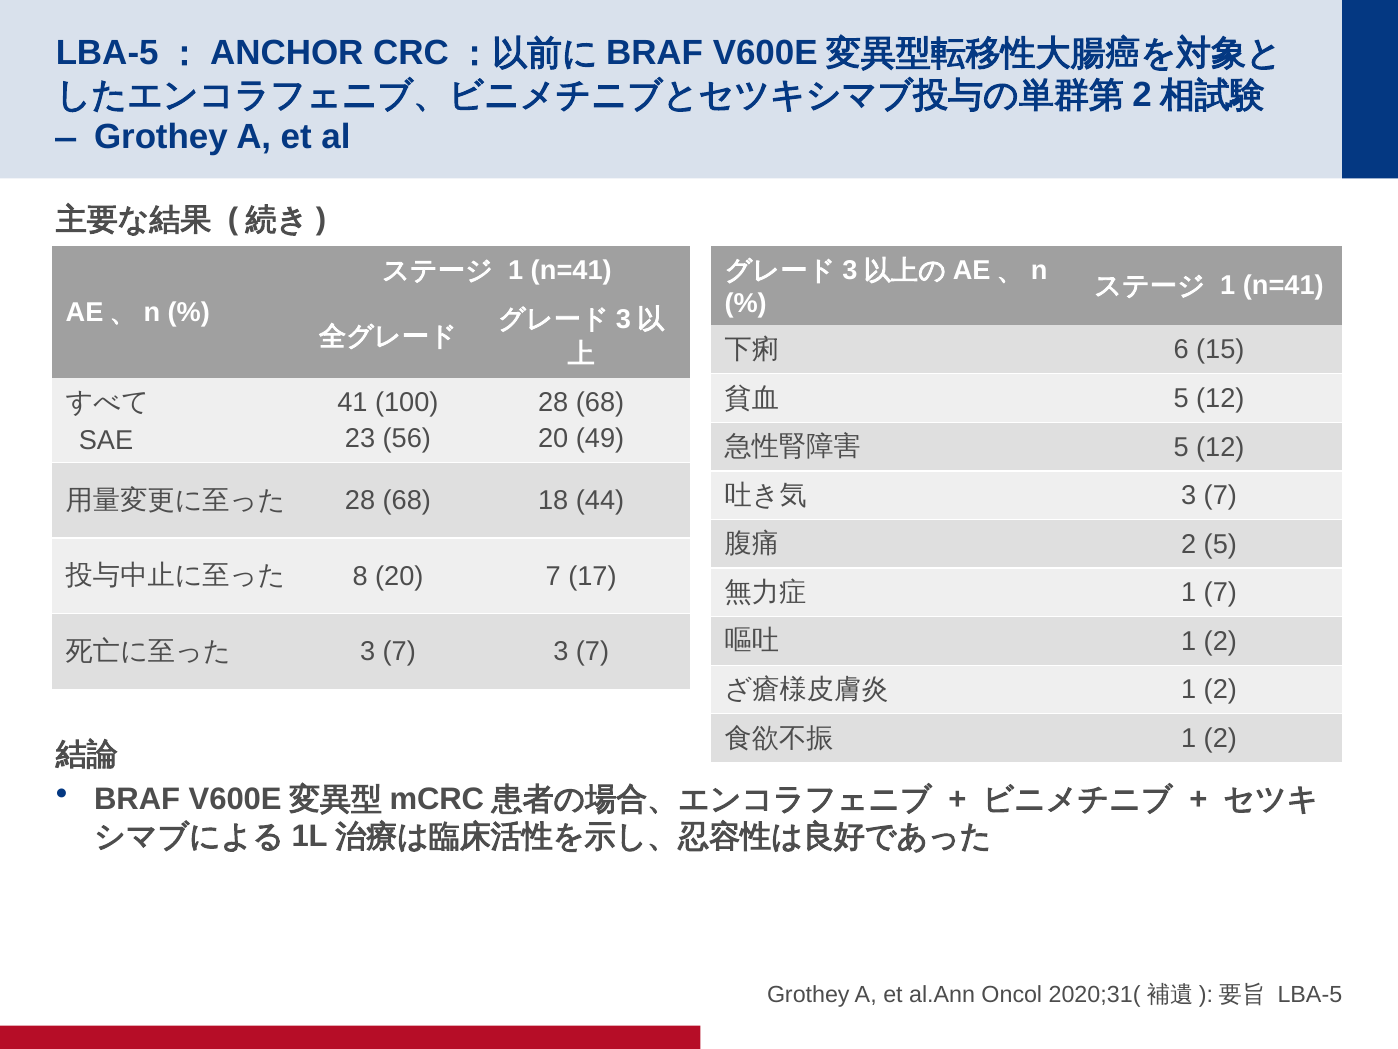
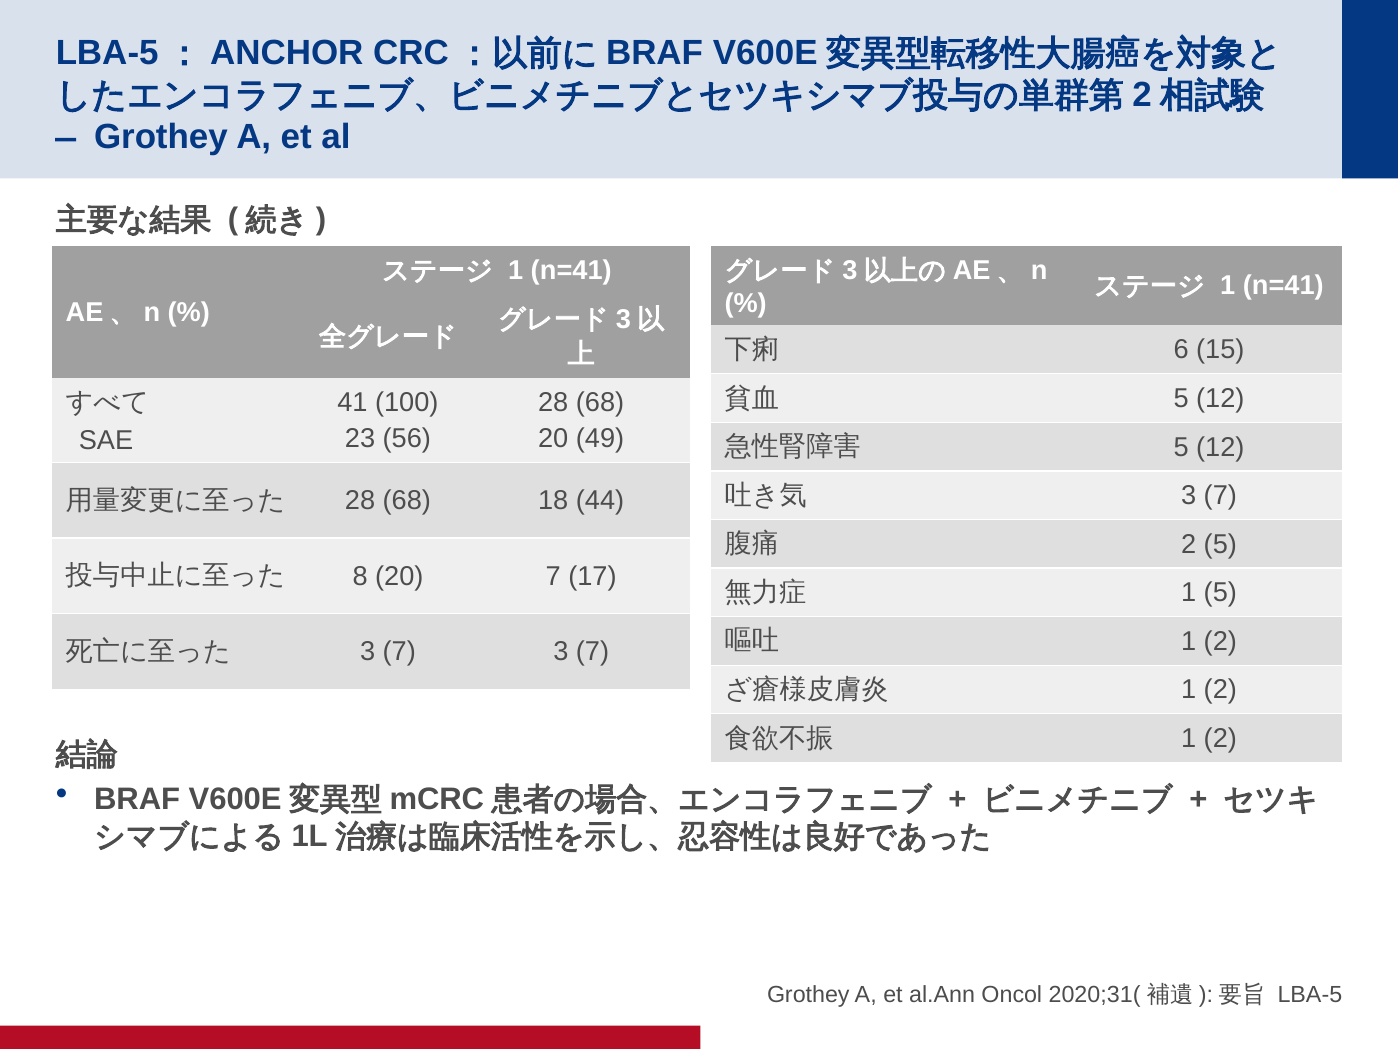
1 7: 7 -> 5 (1220, 593)
